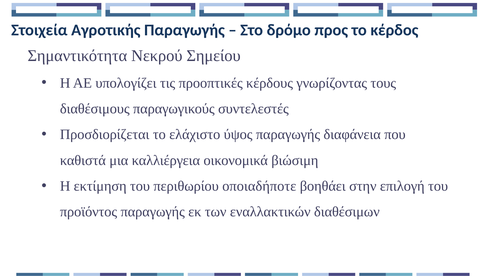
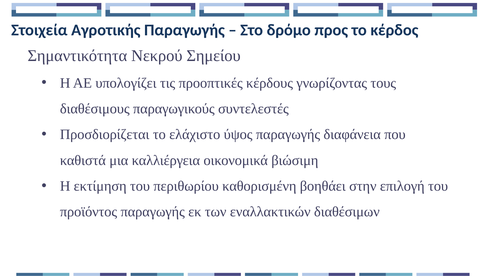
οποιαδήποτε: οποιαδήποτε -> καθορισμένη (259, 186)
